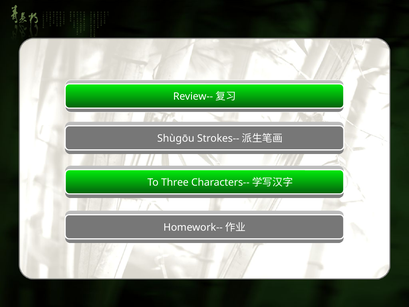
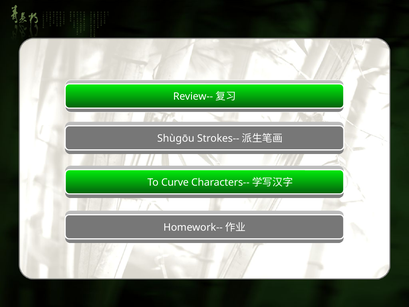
Three: Three -> Curve (175, 182)
